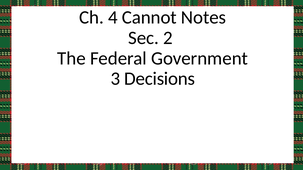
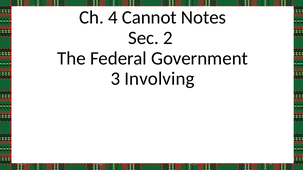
Decisions: Decisions -> Involving (159, 79)
